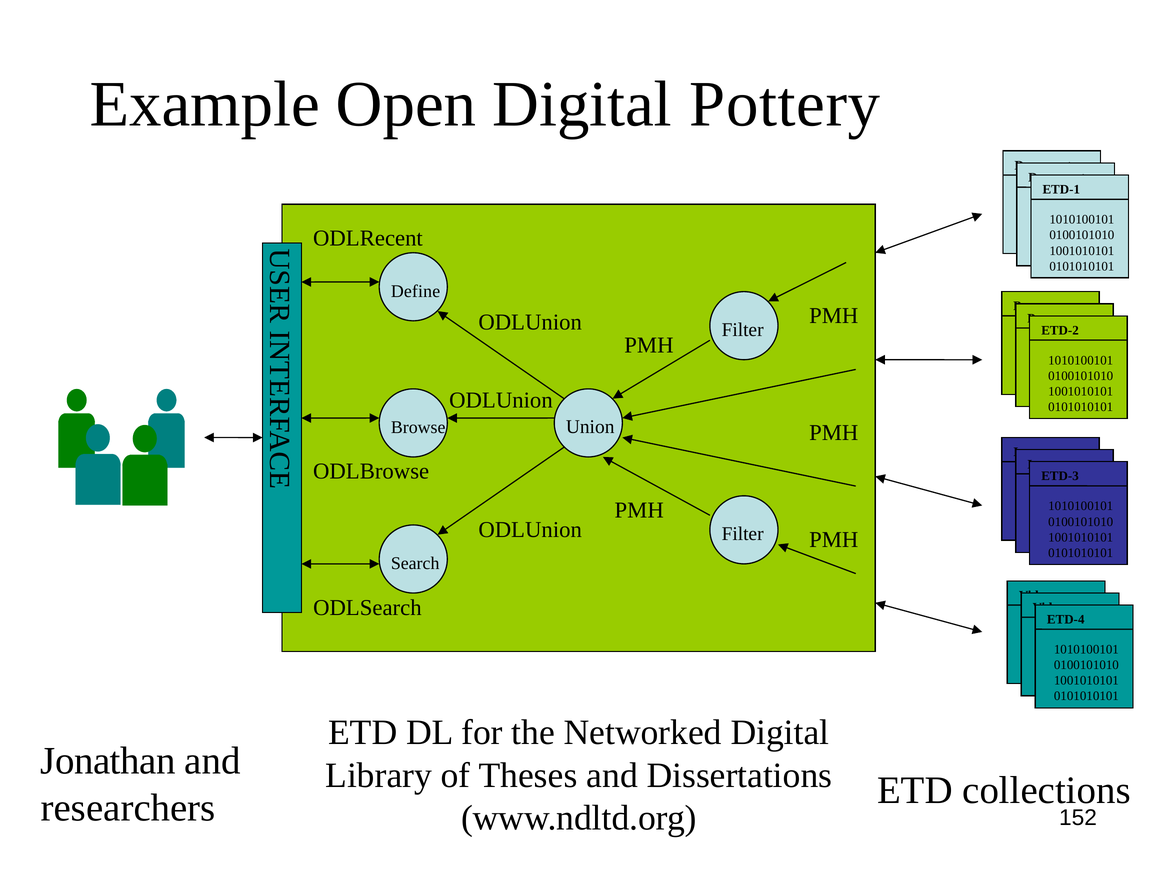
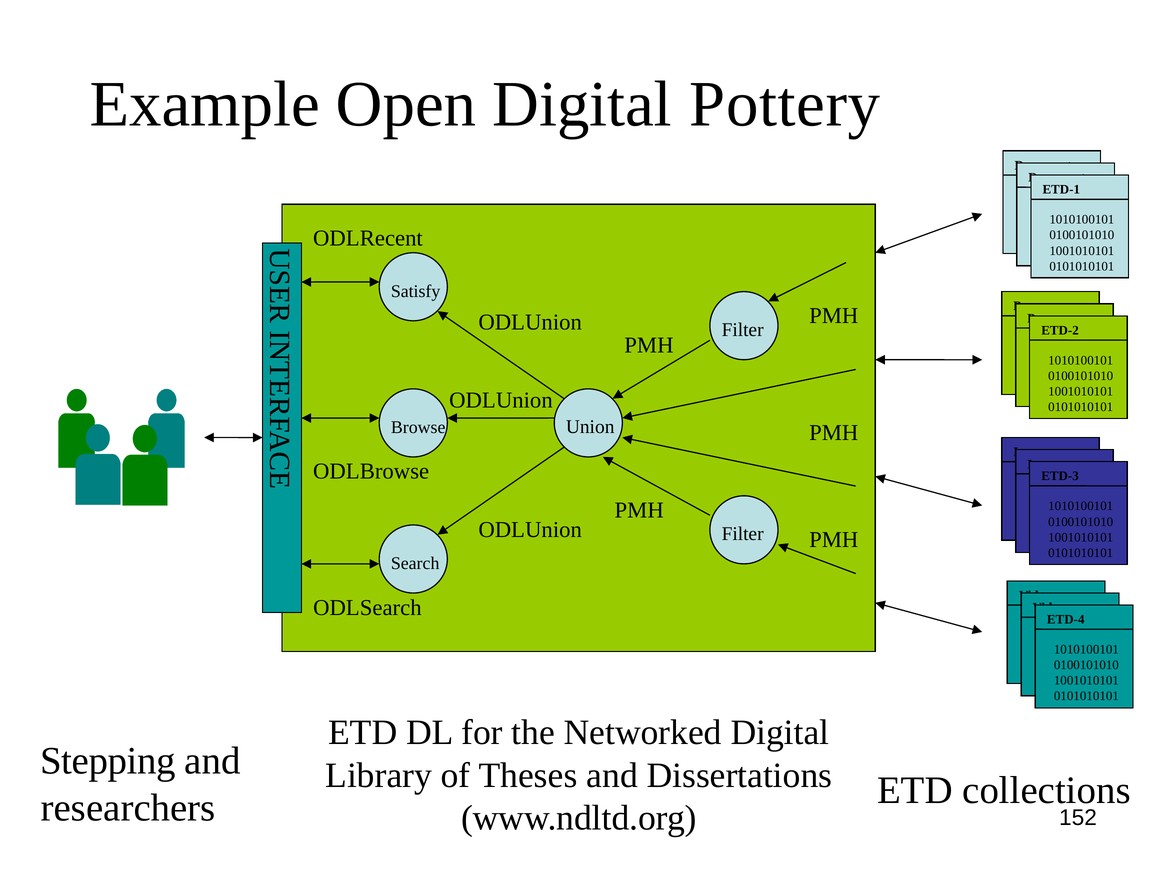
Define: Define -> Satisfy (416, 291)
Jonathan: Jonathan -> Stepping (108, 761)
